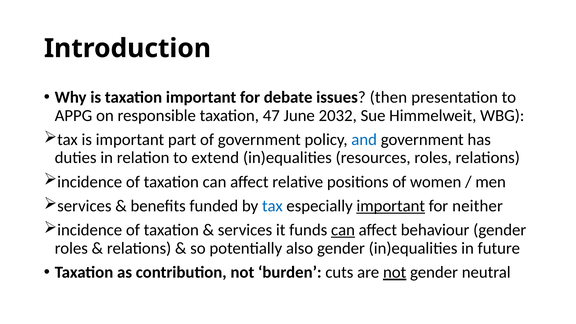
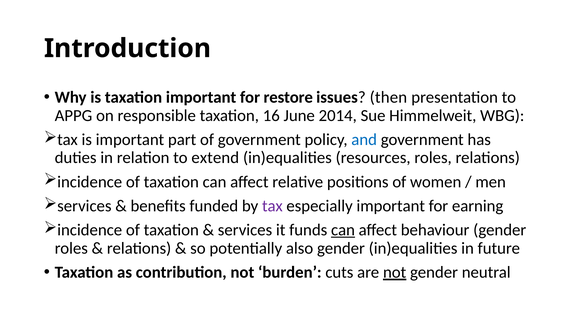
debate: debate -> restore (288, 97)
47: 47 -> 16 (271, 115)
2032: 2032 -> 2014 (338, 115)
tax colour: blue -> purple (272, 206)
important underline: present -> none (391, 206)
neither: neither -> earning (478, 206)
